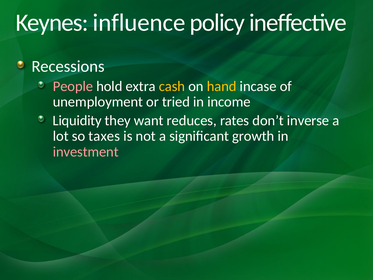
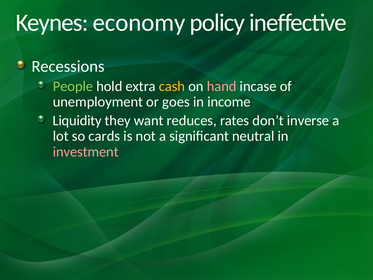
influence: influence -> economy (139, 23)
People colour: pink -> light green (73, 86)
hand colour: yellow -> pink (222, 86)
tried: tried -> goes (176, 102)
taxes: taxes -> cards (104, 136)
growth: growth -> neutral (253, 136)
